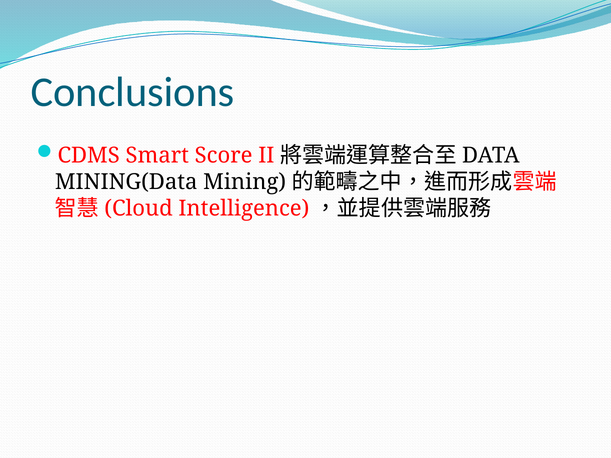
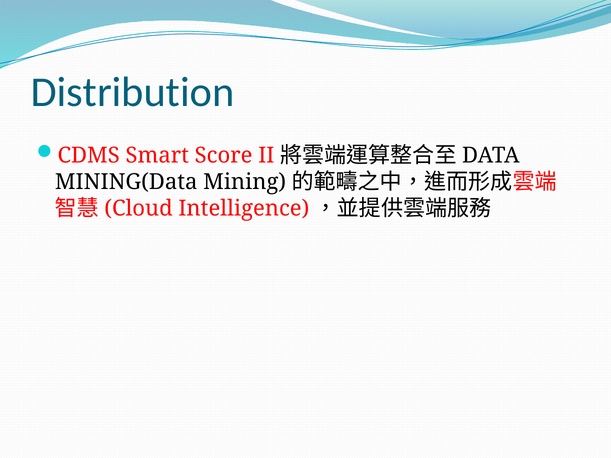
Conclusions: Conclusions -> Distribution (132, 92)
